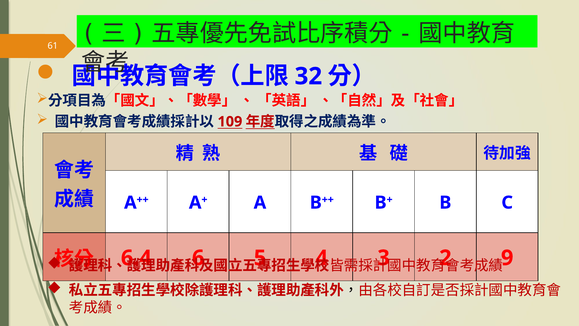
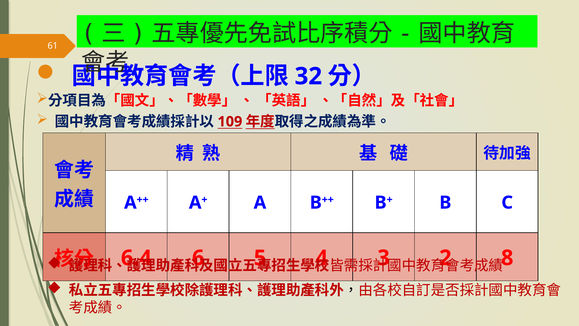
9: 9 -> 8 (507, 258)
